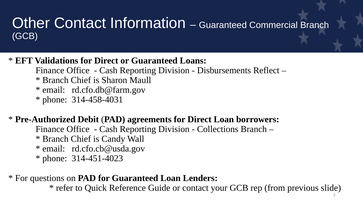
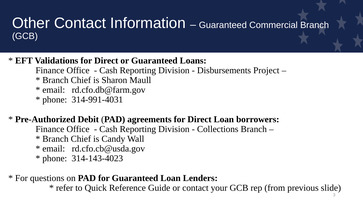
Reflect: Reflect -> Project (266, 70)
314-458-4031: 314-458-4031 -> 314-991-4031 (97, 100)
314-451-4023: 314-451-4023 -> 314-143-4023 (97, 159)
